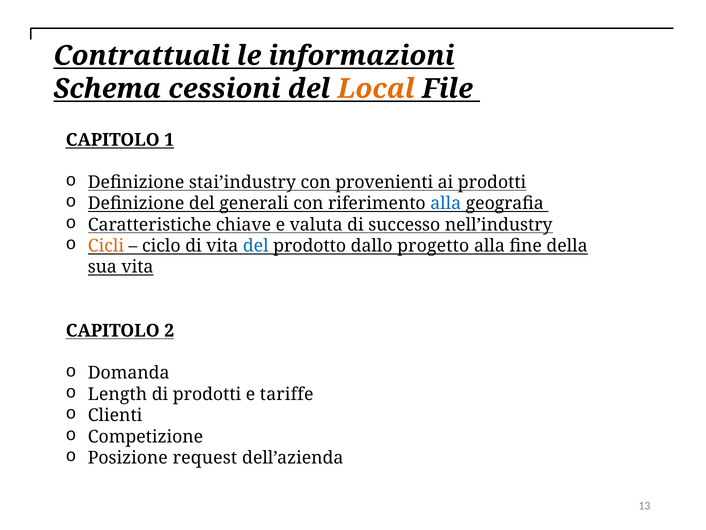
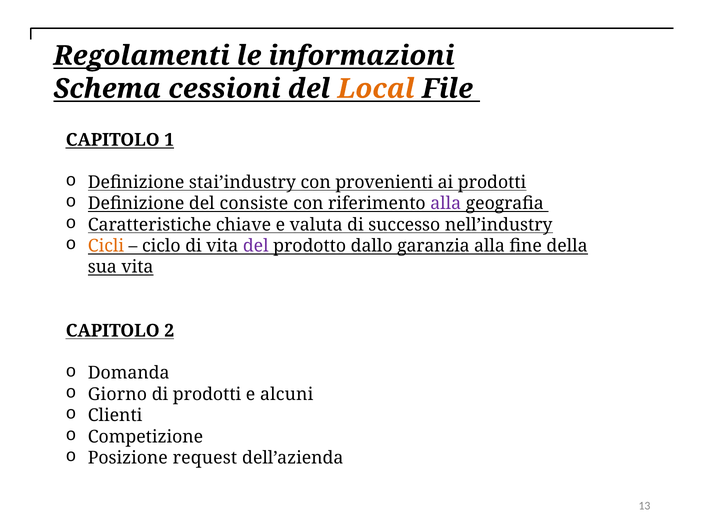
Contrattuali: Contrattuali -> Regolamenti (142, 56)
generali: generali -> consiste (254, 203)
alla colour: blue -> purple (446, 203)
del colour: blue -> purple (256, 246)
progetto: progetto -> garanzia (433, 246)
Length: Length -> Giorno (117, 394)
tariffe: tariffe -> alcuni (287, 394)
